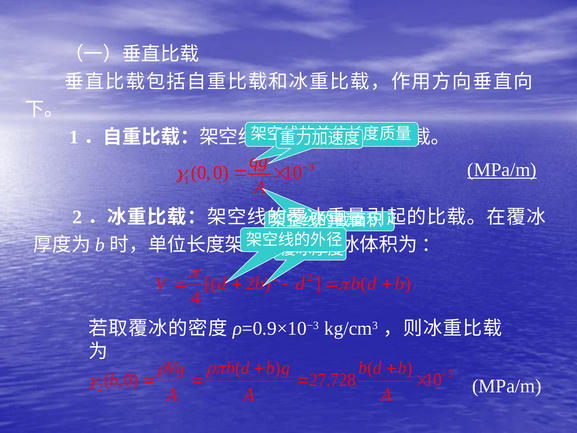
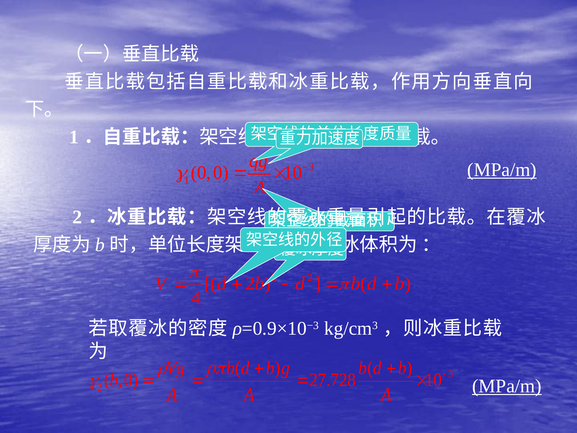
MPa/m underline: none -> present (507, 386)
